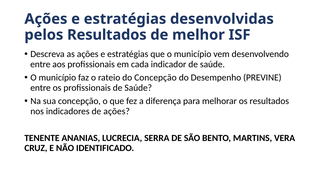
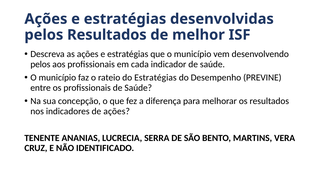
entre: entre -> pelos (40, 64)
do Concepção: Concepção -> Estratégias (155, 78)
